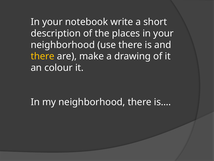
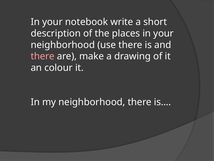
there colour: yellow -> pink (43, 56)
